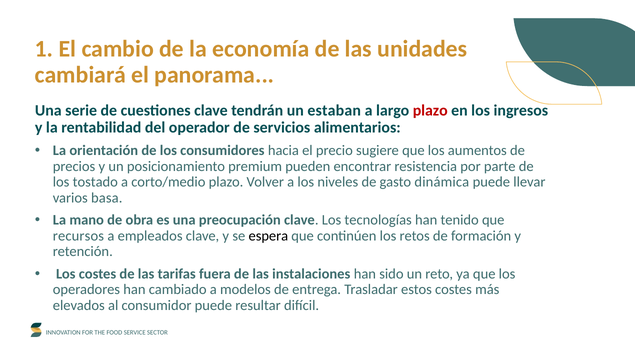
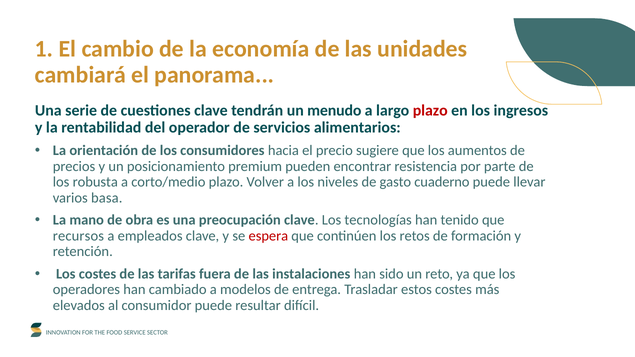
estaban: estaban -> menudo (334, 111)
tostado: tostado -> robusta (95, 182)
dinámica: dinámica -> cuaderno (442, 182)
espera colour: black -> red (268, 236)
